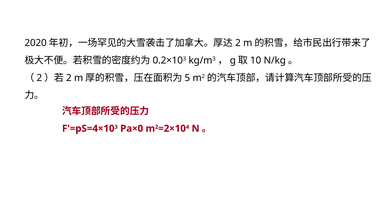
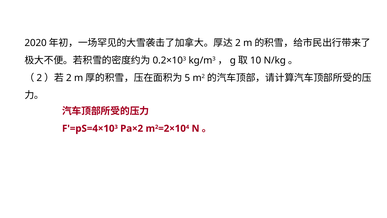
Pa×0: Pa×0 -> Pa×2 (132, 128)
